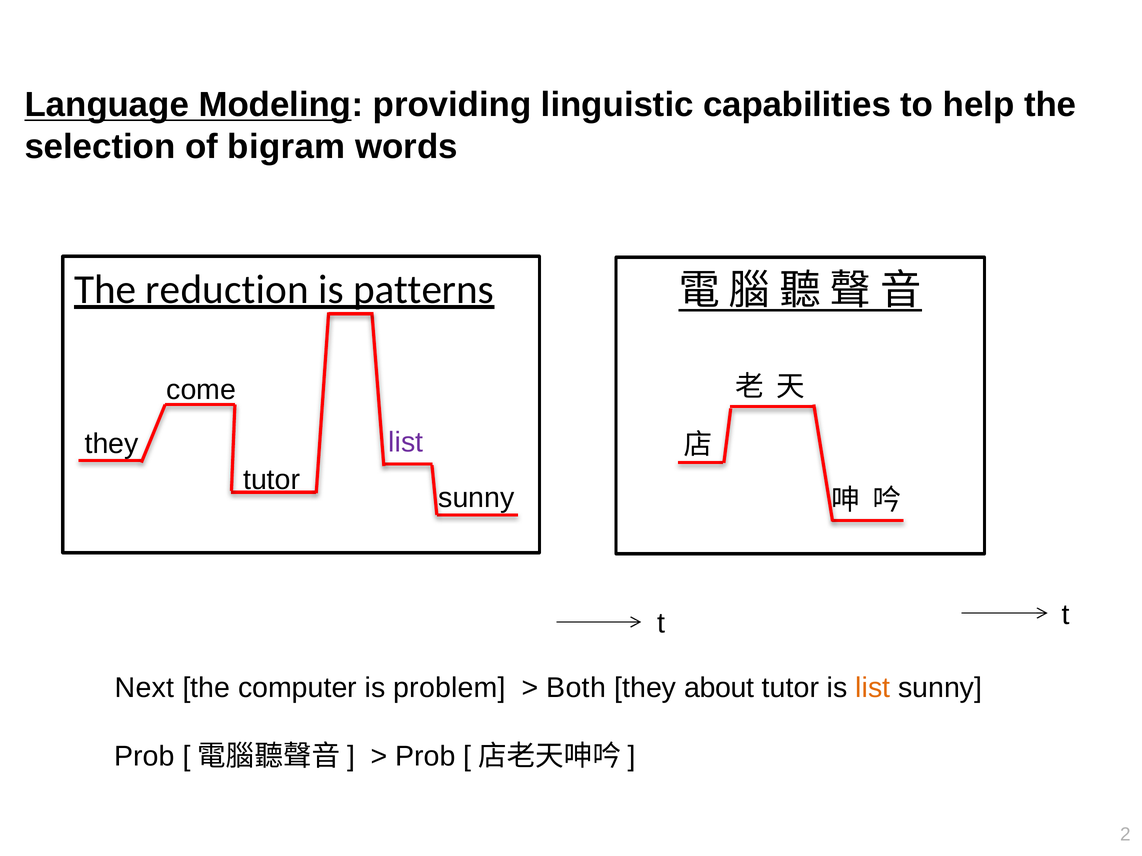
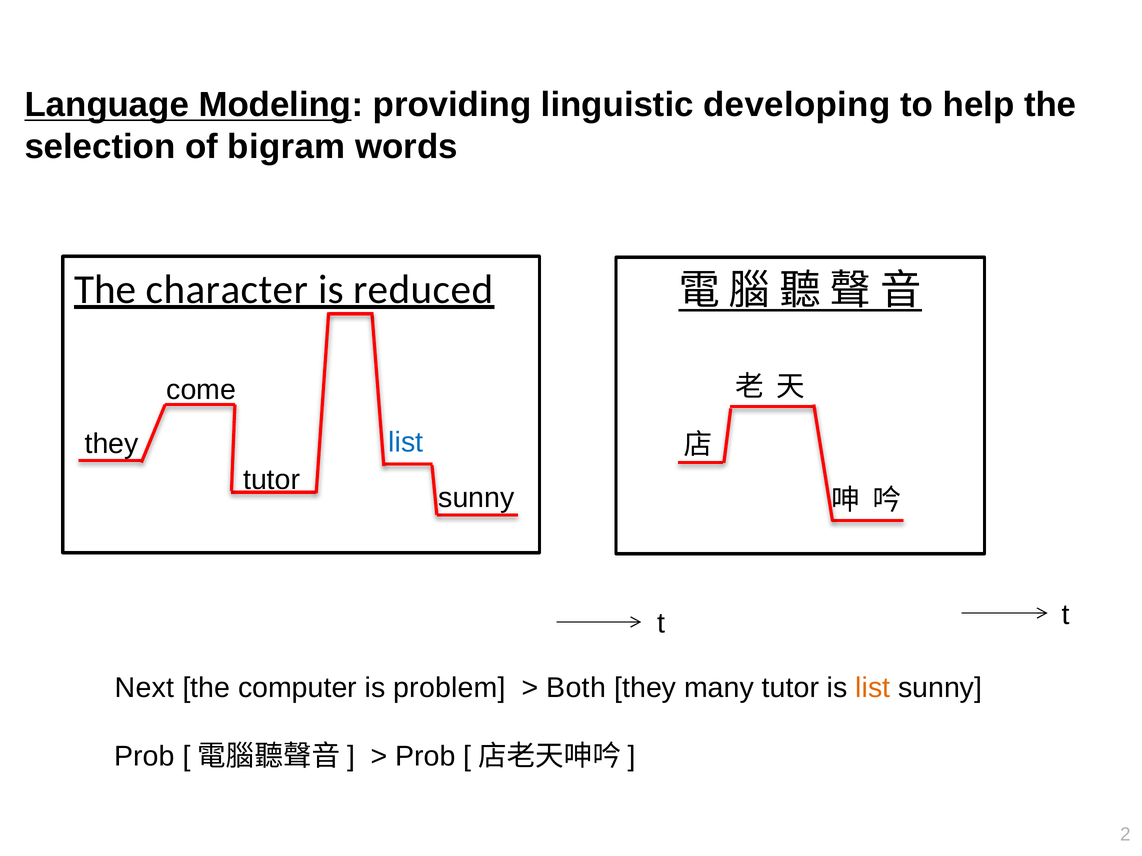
capabilities: capabilities -> developing (797, 105)
reduction: reduction -> character (227, 290)
patterns: patterns -> reduced (423, 290)
list colour: purple -> blue (406, 443)
about: about -> many (719, 688)
